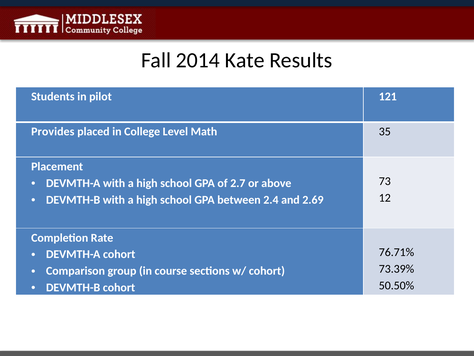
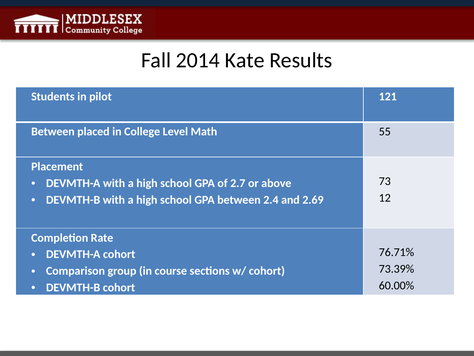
Provides: Provides -> Between (53, 131)
35: 35 -> 55 (385, 131)
50.50%: 50.50% -> 60.00% (396, 285)
